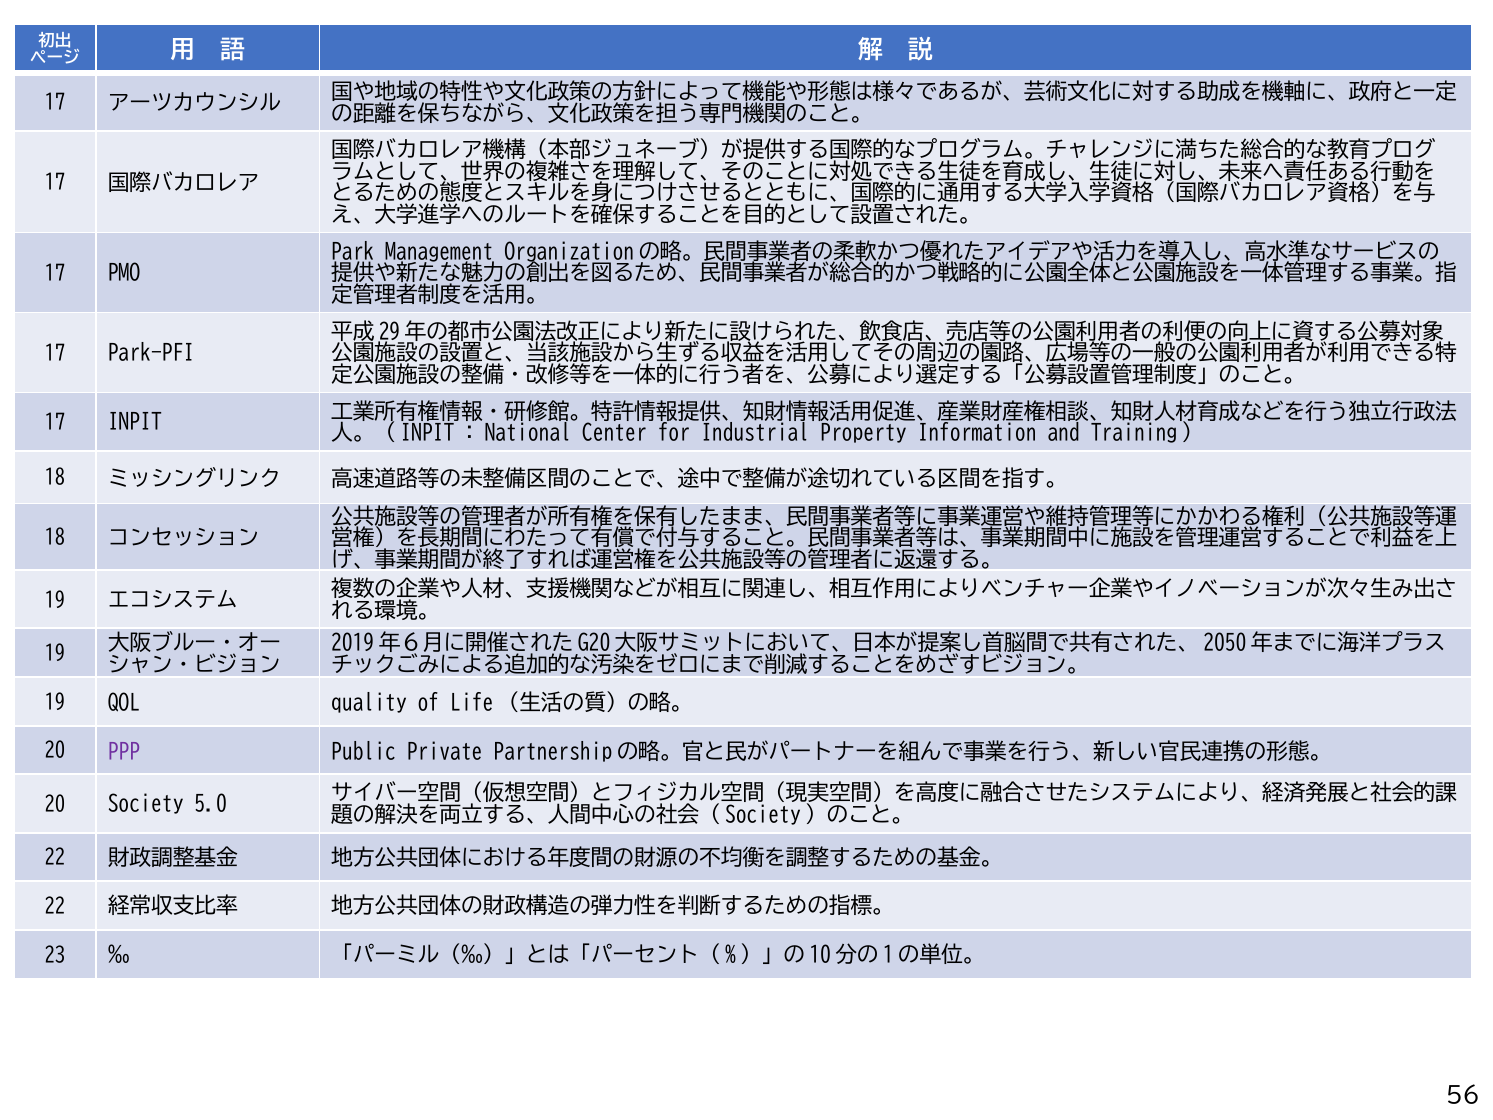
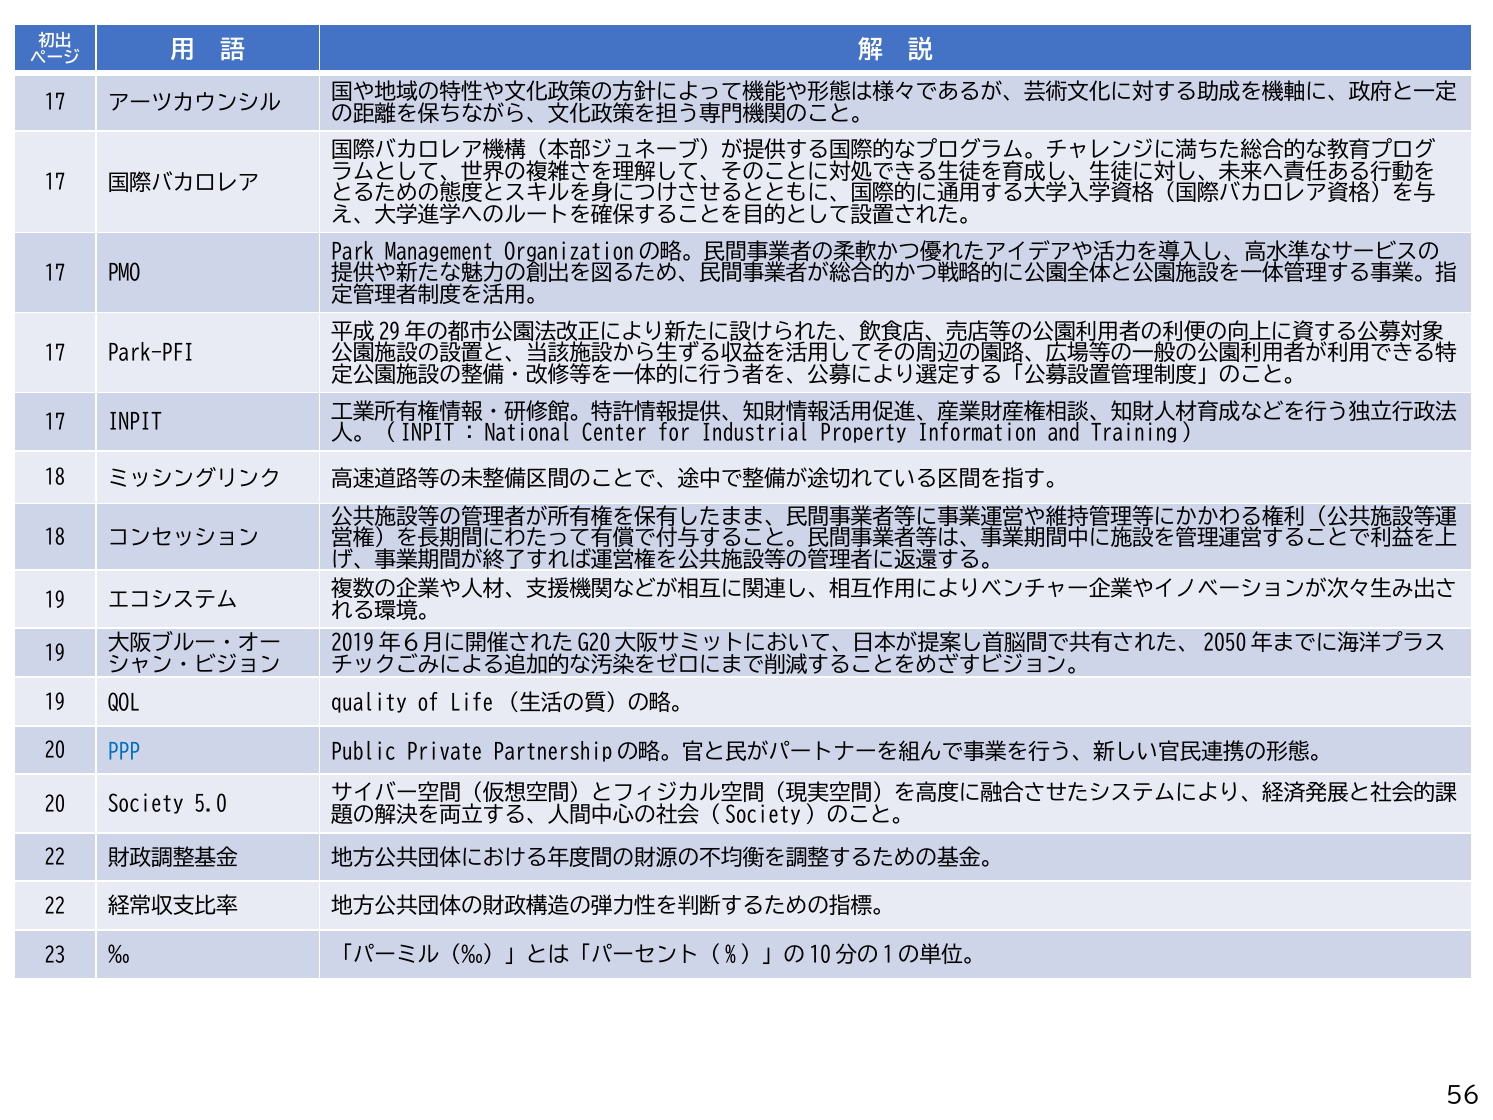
PPP colour: purple -> blue (124, 752)
